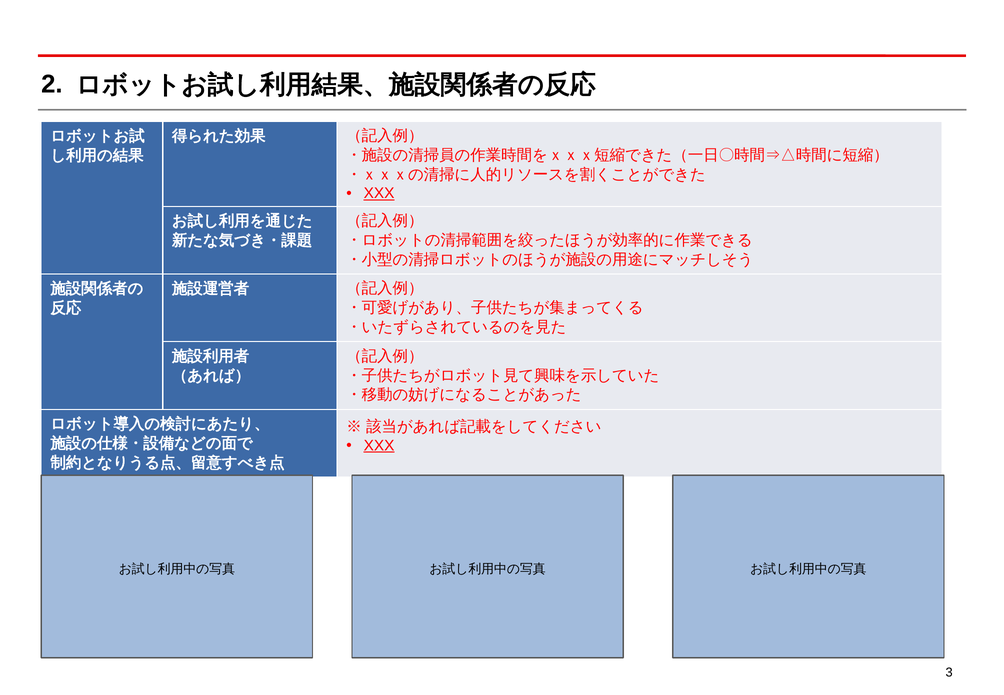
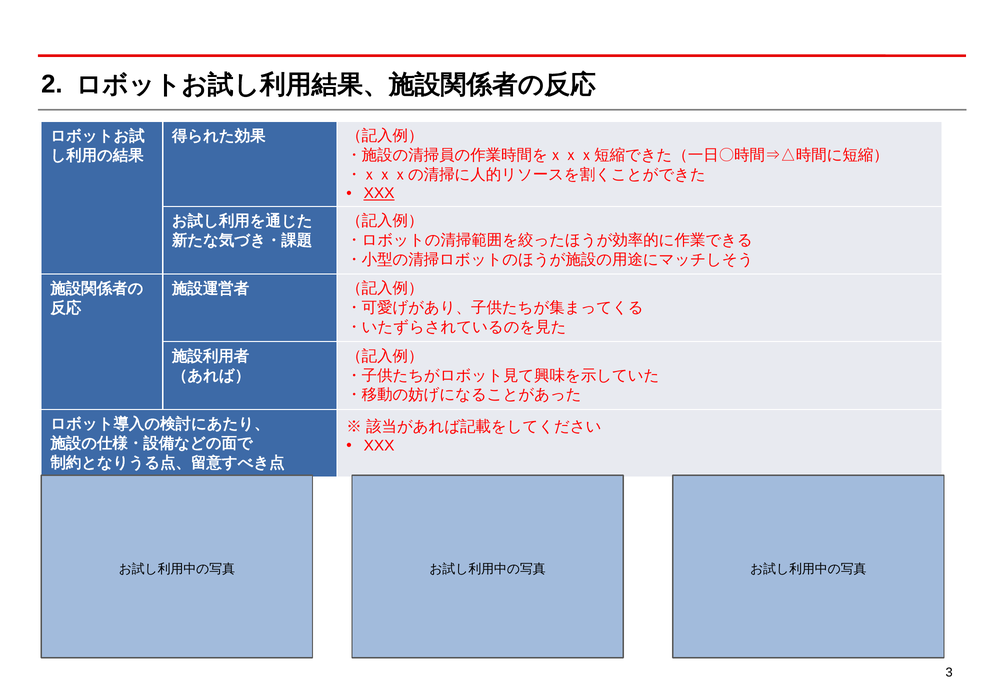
XXX underline: present -> none (379, 445)
